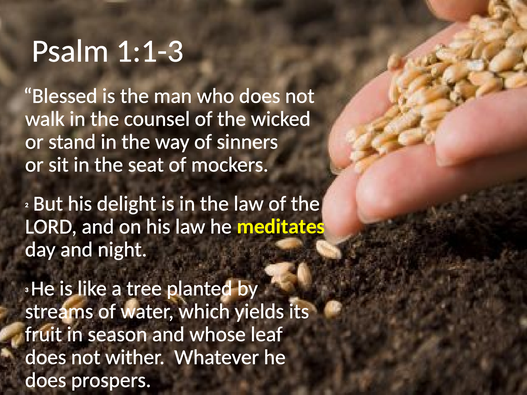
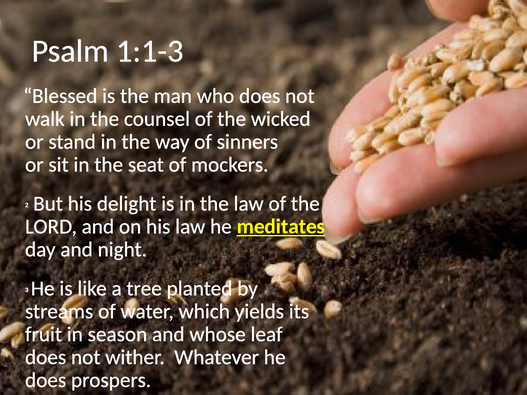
meditates underline: none -> present (281, 227)
